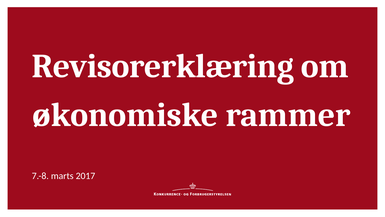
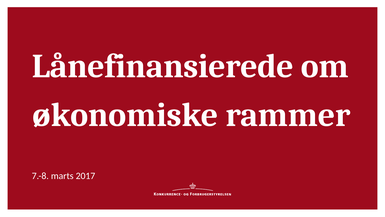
Revisorerklæring: Revisorerklæring -> Lånefinansierede (163, 66)
